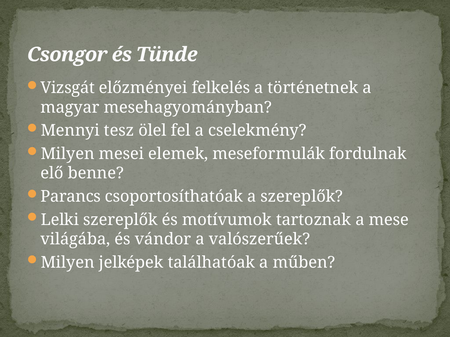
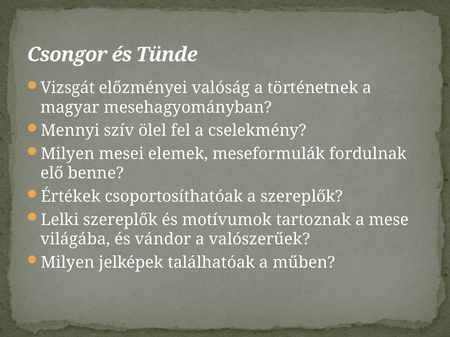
felkelés: felkelés -> valóság (221, 88)
tesz: tesz -> szív (119, 131)
Parancs: Parancs -> Értékek (71, 197)
